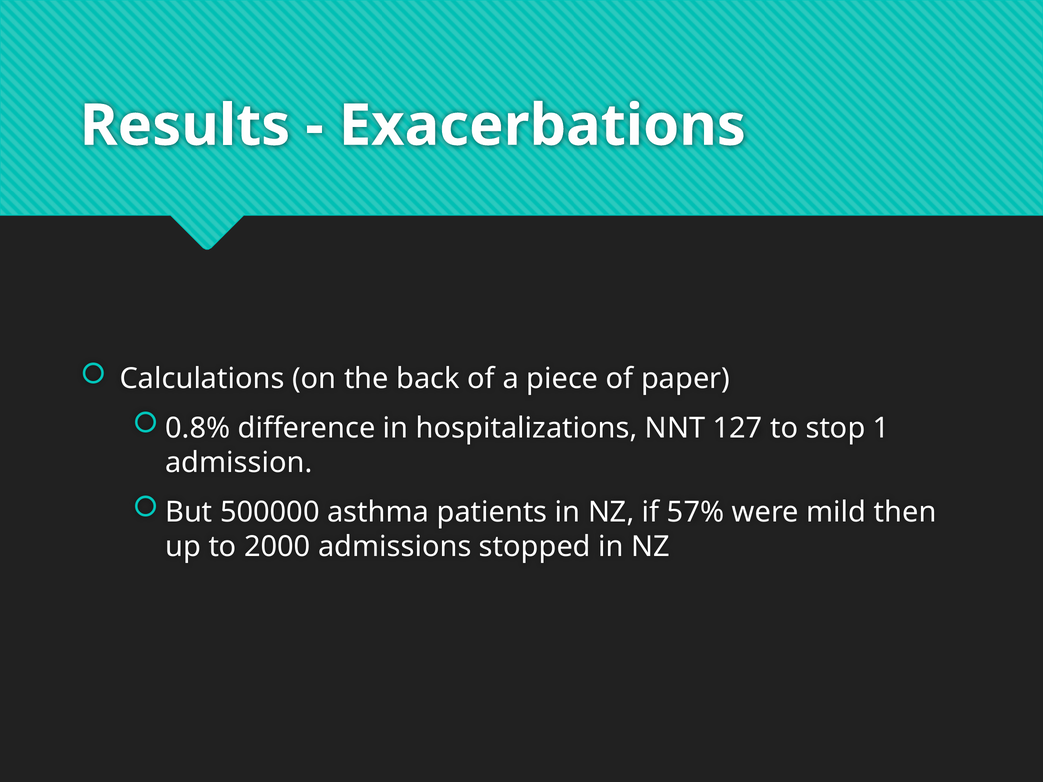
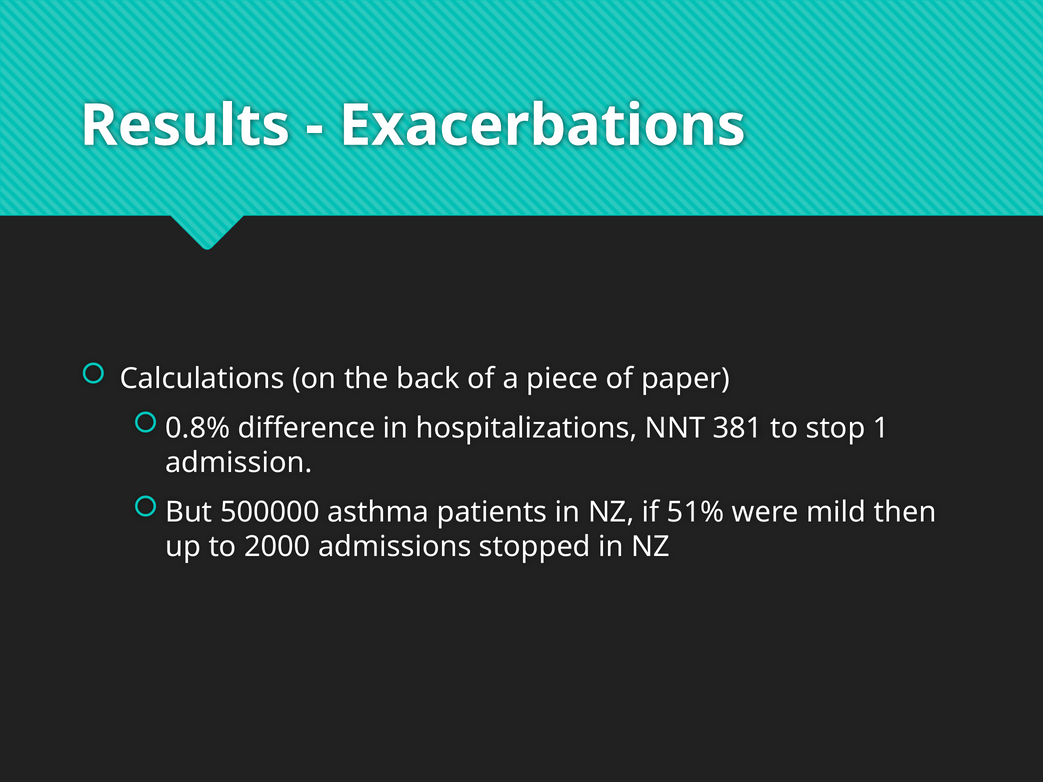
127: 127 -> 381 (738, 428)
57%: 57% -> 51% (696, 512)
